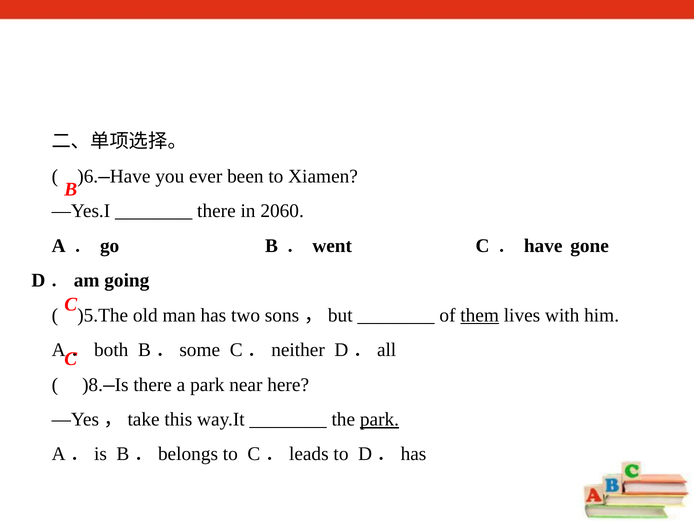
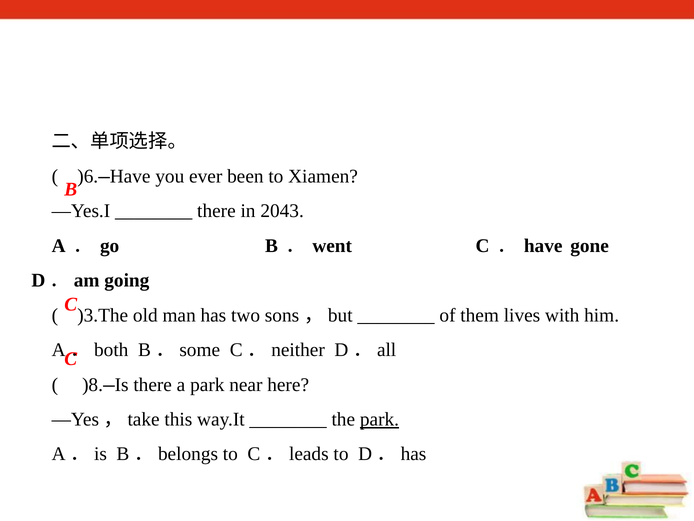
2060: 2060 -> 2043 (282, 211)
)5.The: )5.The -> )3.The (103, 315)
them underline: present -> none (480, 315)
